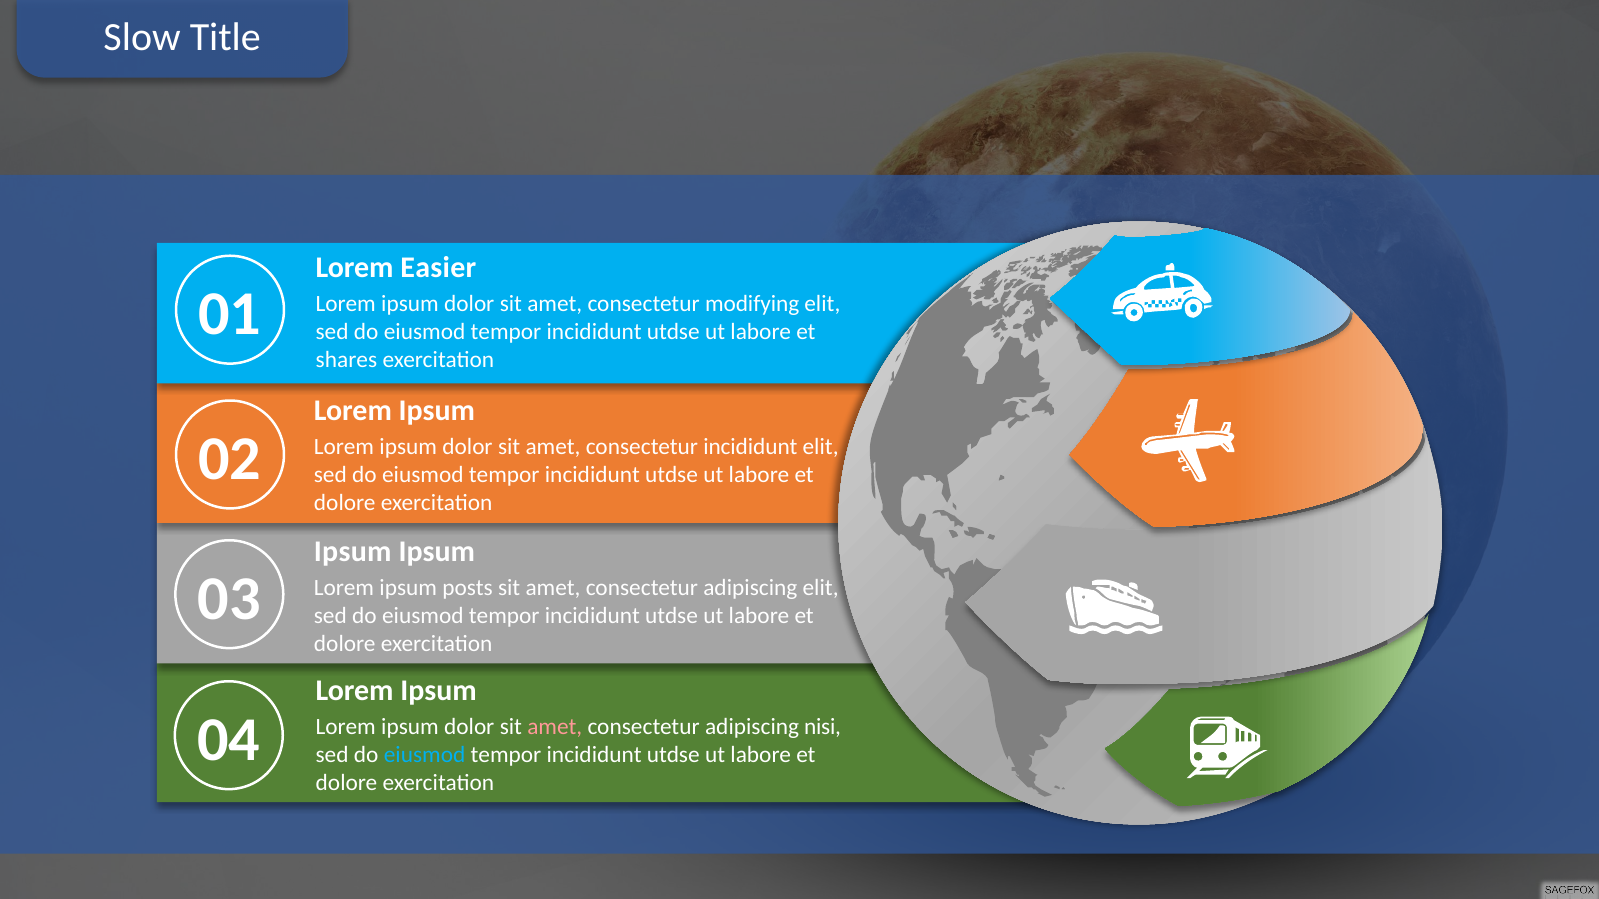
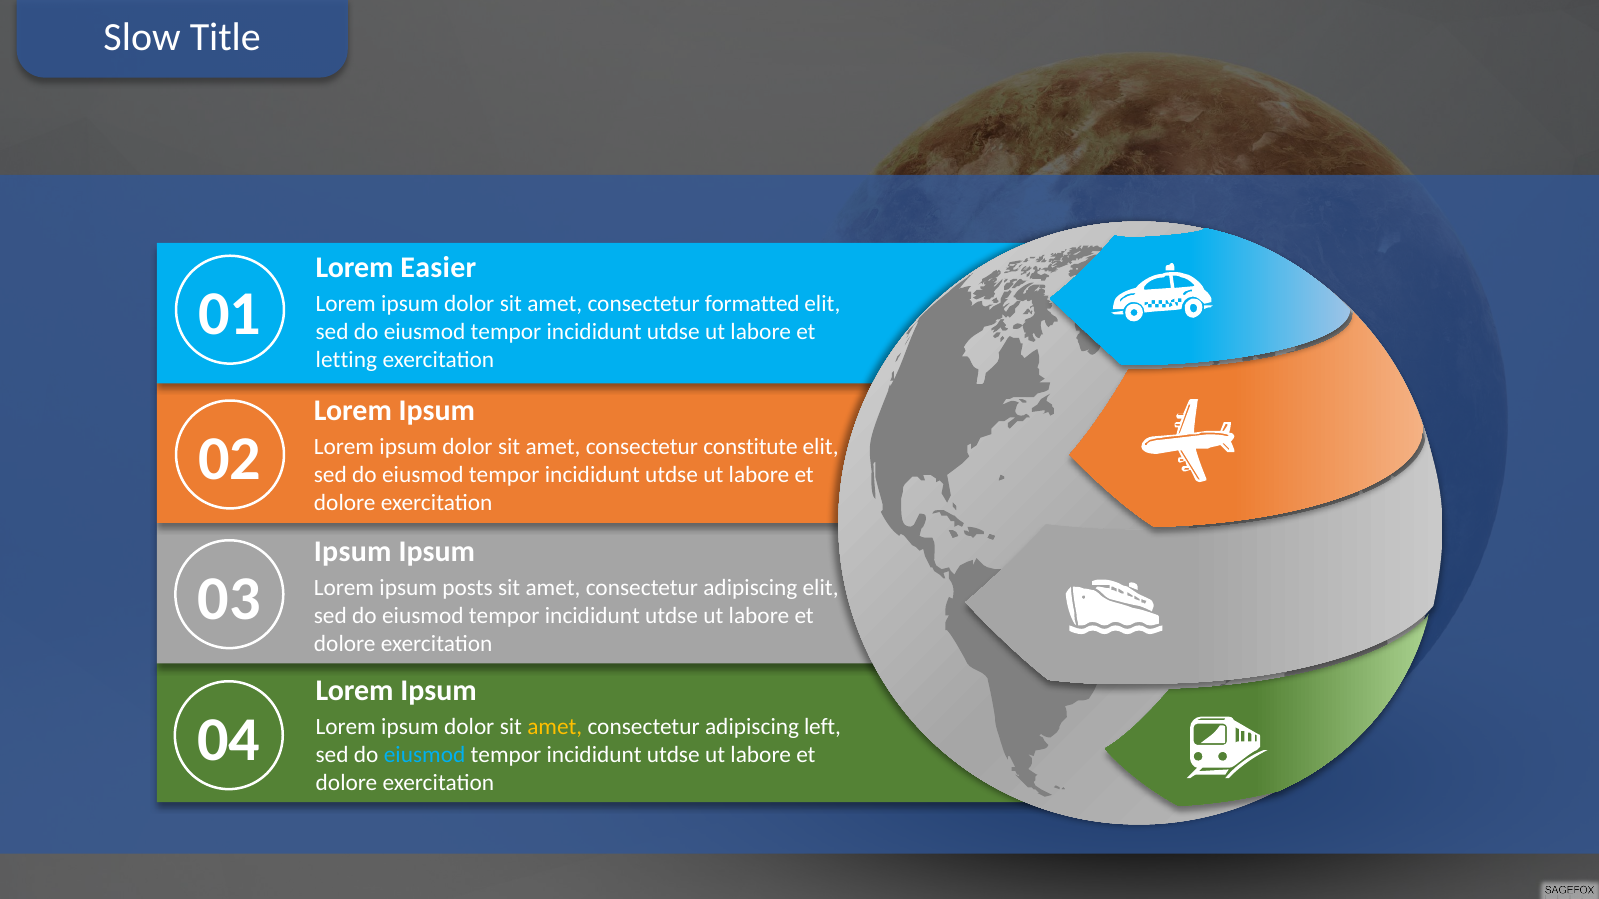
modifying: modifying -> formatted (752, 304)
shares: shares -> letting (346, 360)
consectetur incididunt: incididunt -> constitute (750, 447)
amet colour: pink -> yellow (555, 727)
nisi: nisi -> left (822, 727)
